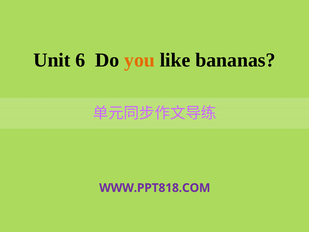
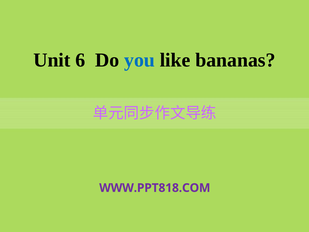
you colour: orange -> blue (140, 60)
